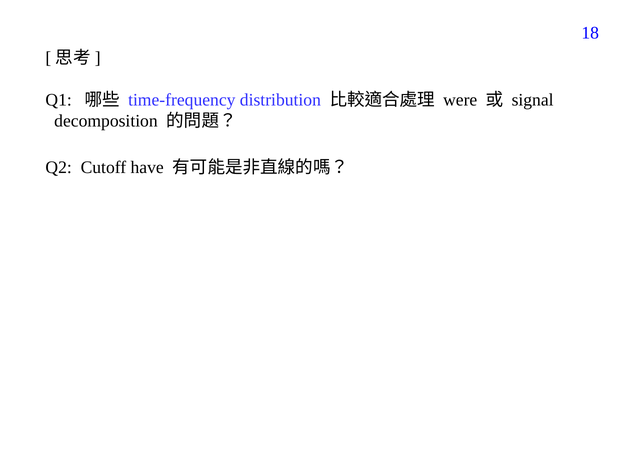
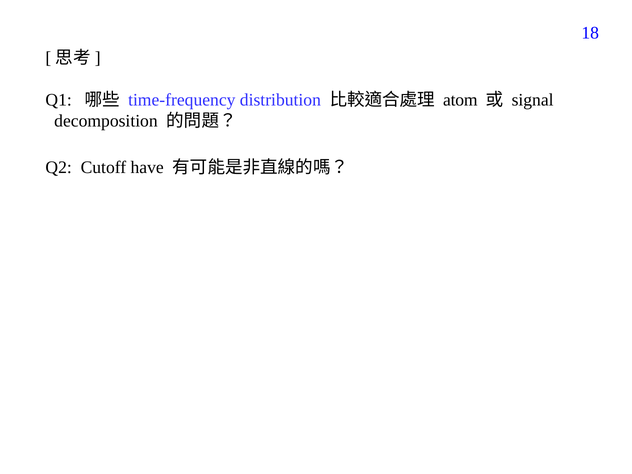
were: were -> atom (460, 100)
